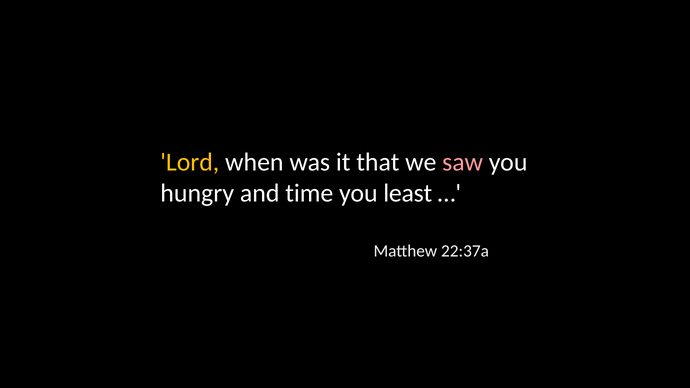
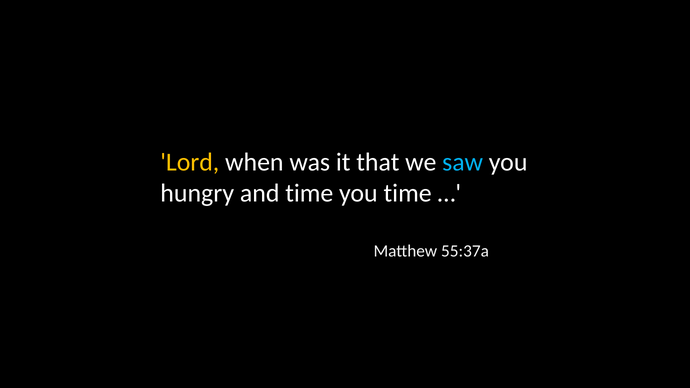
saw colour: pink -> light blue (463, 162)
you least: least -> time (408, 193)
22:37a: 22:37a -> 55:37a (465, 251)
